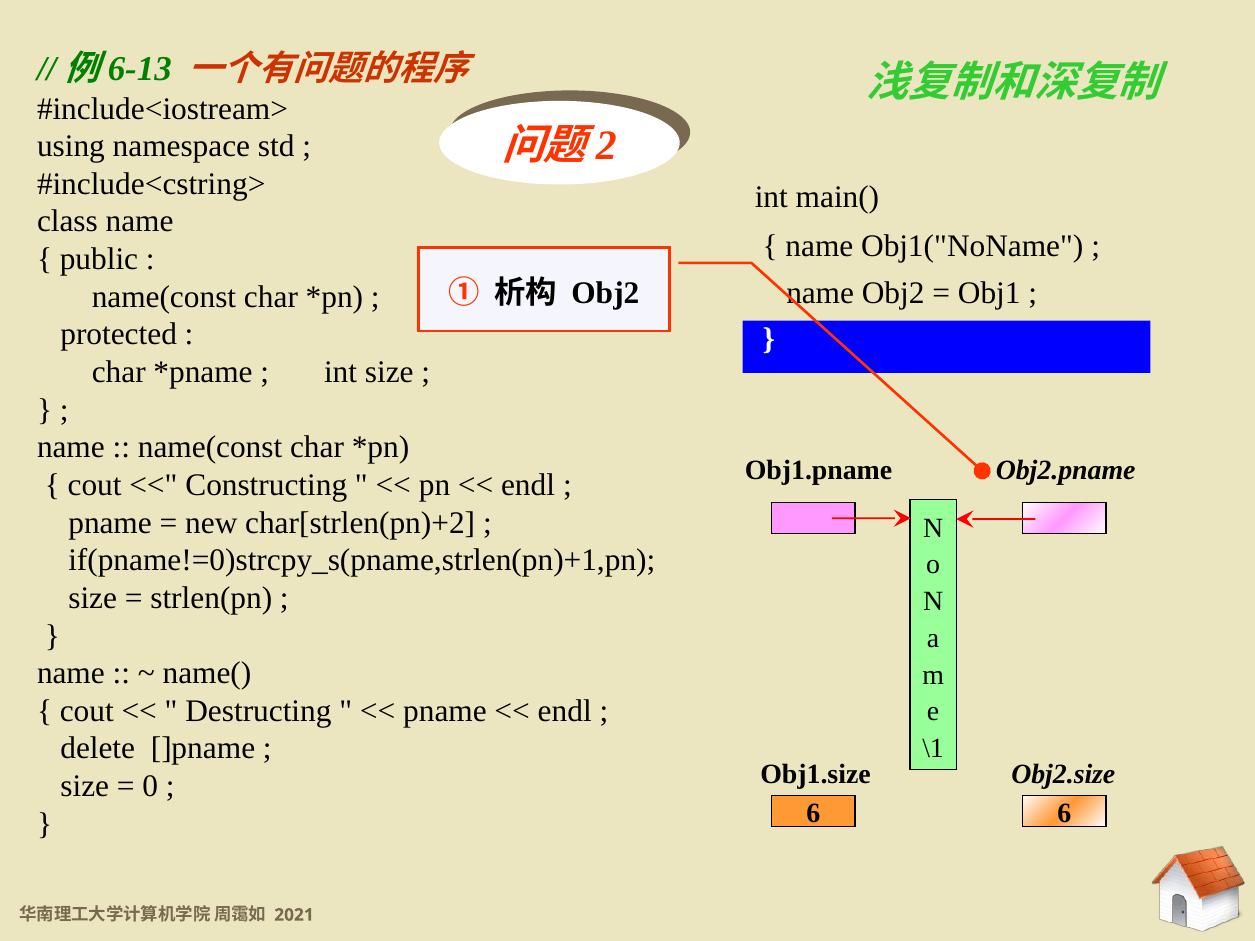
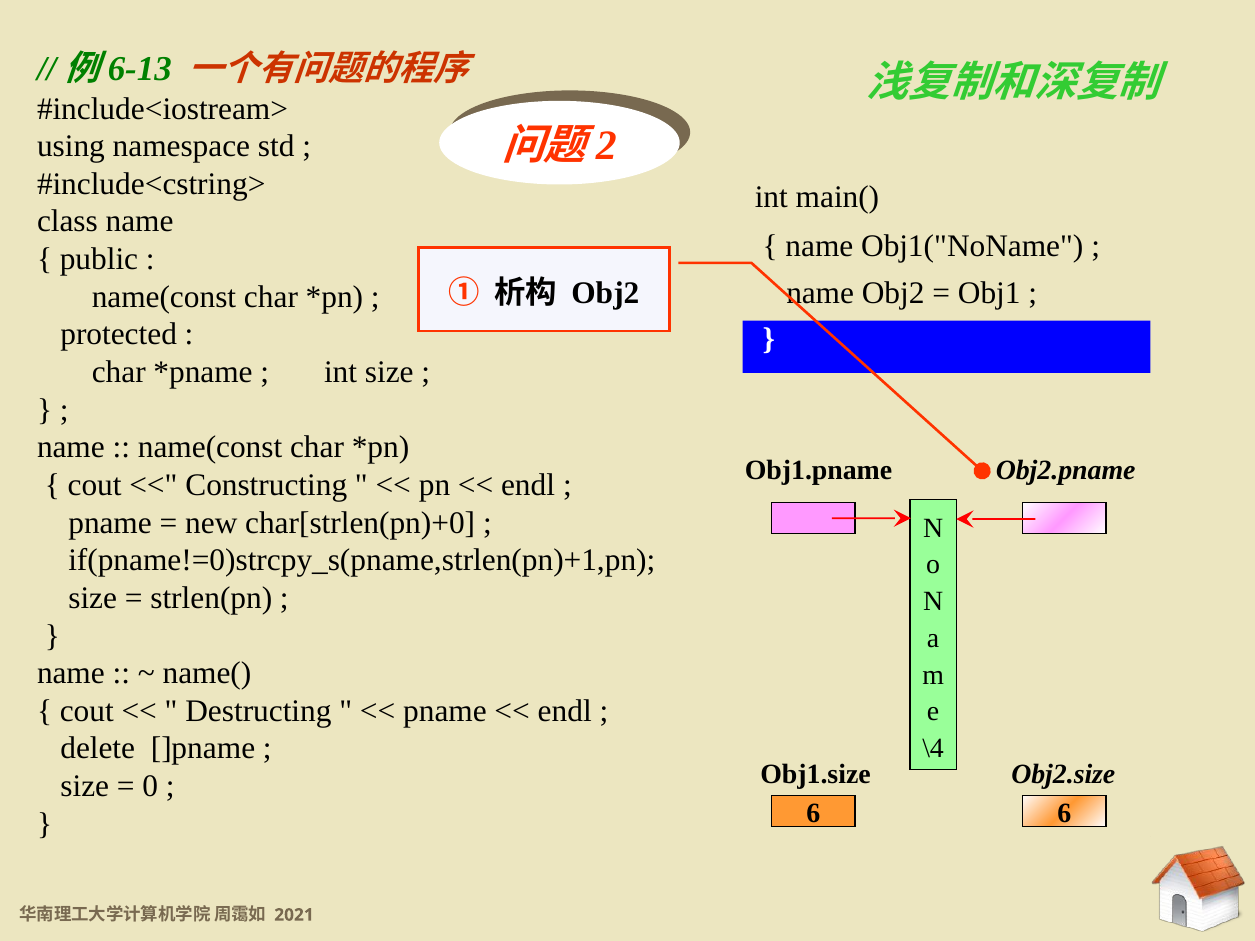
char[strlen(pn)+2: char[strlen(pn)+2 -> char[strlen(pn)+0 (360, 523)
\1: \1 -> \4 (933, 749)
